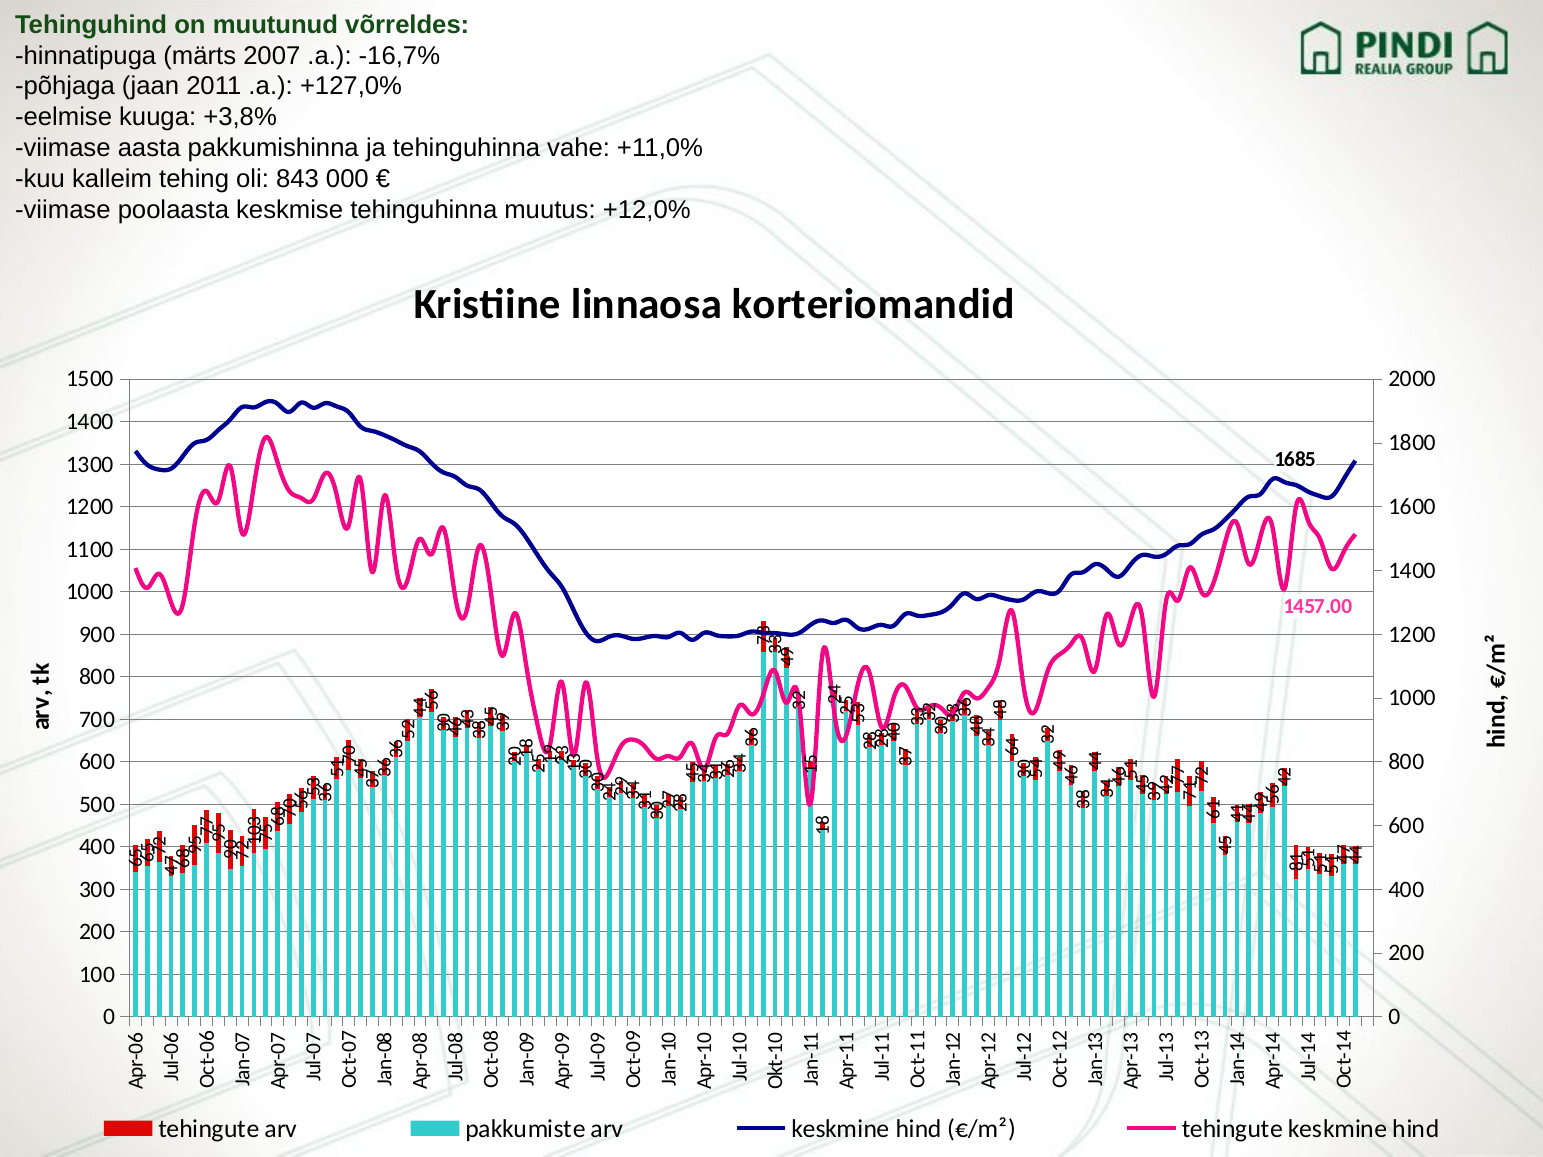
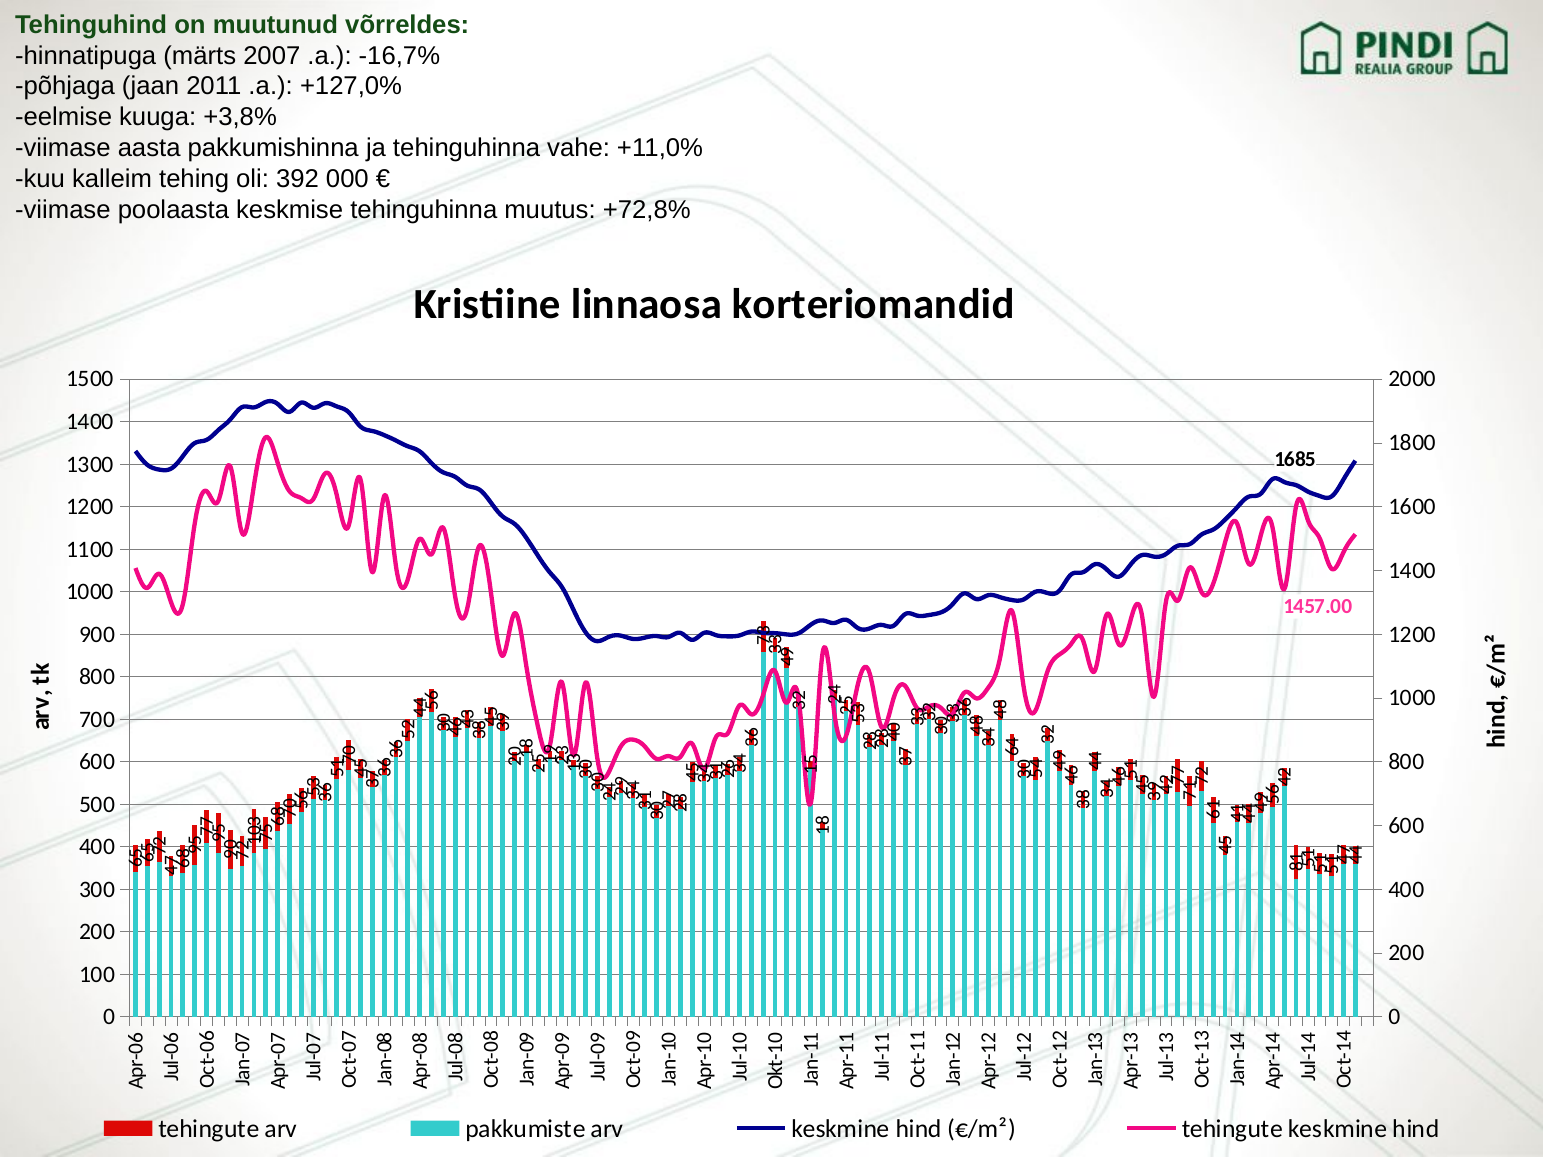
843: 843 -> 392 (298, 179)
+12,0%: +12,0% -> +72,8% (647, 210)
